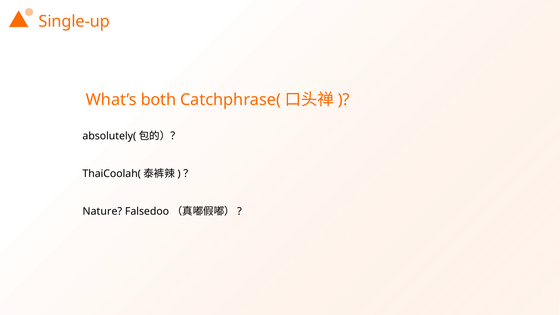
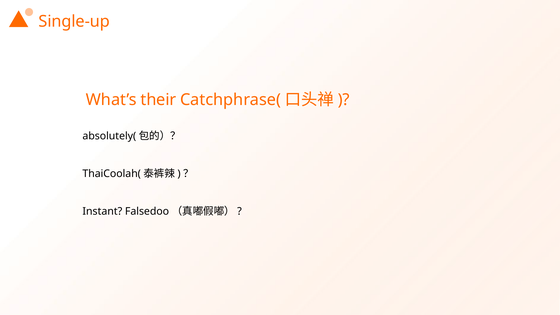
both: both -> their (158, 100)
Nature: Nature -> Instant (102, 212)
